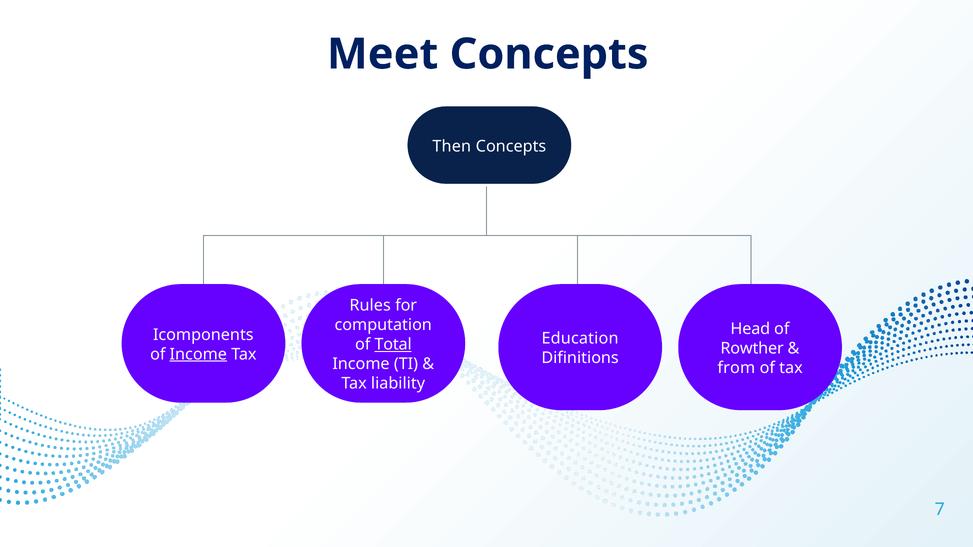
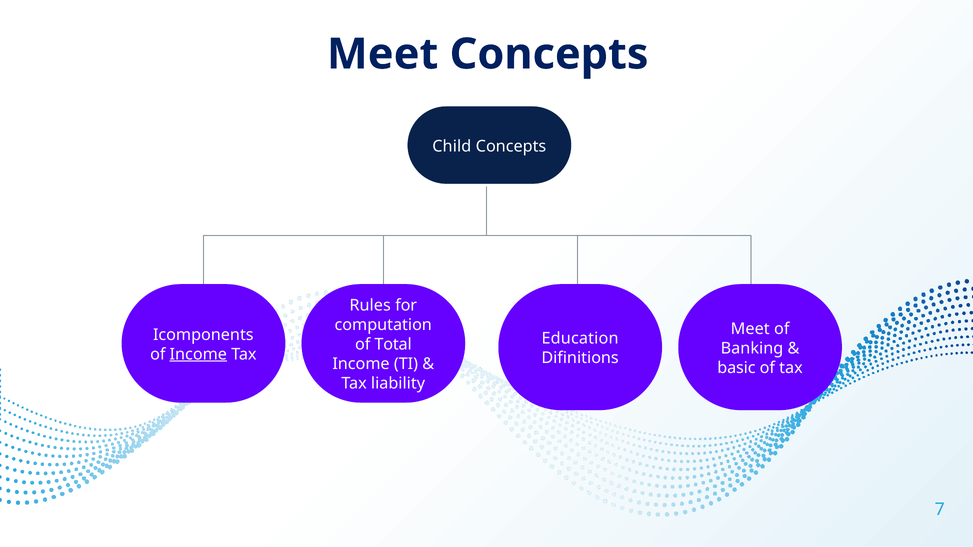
Then: Then -> Child (452, 146)
Head: Head -> Meet (750, 329)
Total underline: present -> none (393, 345)
Rowther: Rowther -> Banking (752, 348)
from: from -> basic (736, 368)
